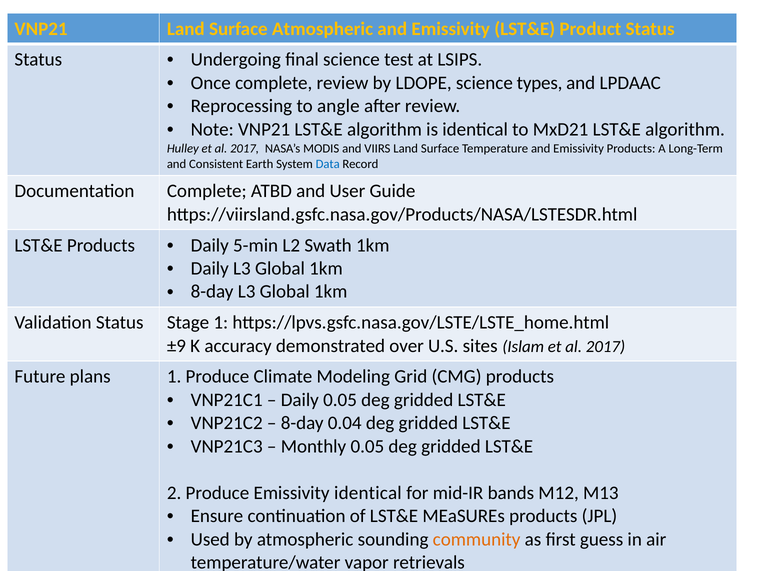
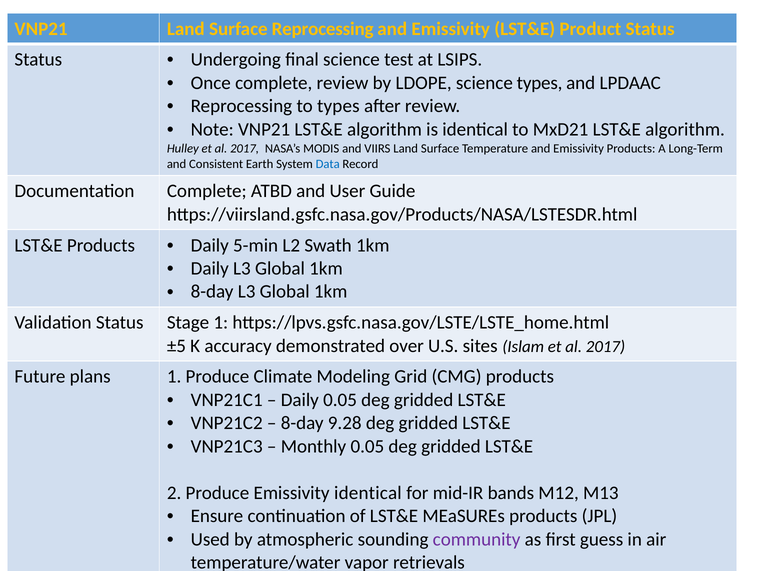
Surface Atmospheric: Atmospheric -> Reprocessing (323, 29)
to angle: angle -> types (338, 106)
±9: ±9 -> ±5 (176, 346)
0.04: 0.04 -> 9.28 (345, 423)
community colour: orange -> purple (477, 540)
